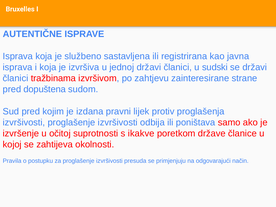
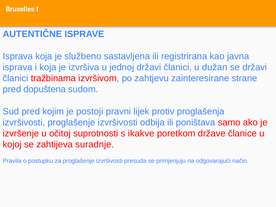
sudski: sudski -> dužan (215, 67)
izdana: izdana -> postoji (90, 111)
okolnosti: okolnosti -> suradnje (95, 145)
